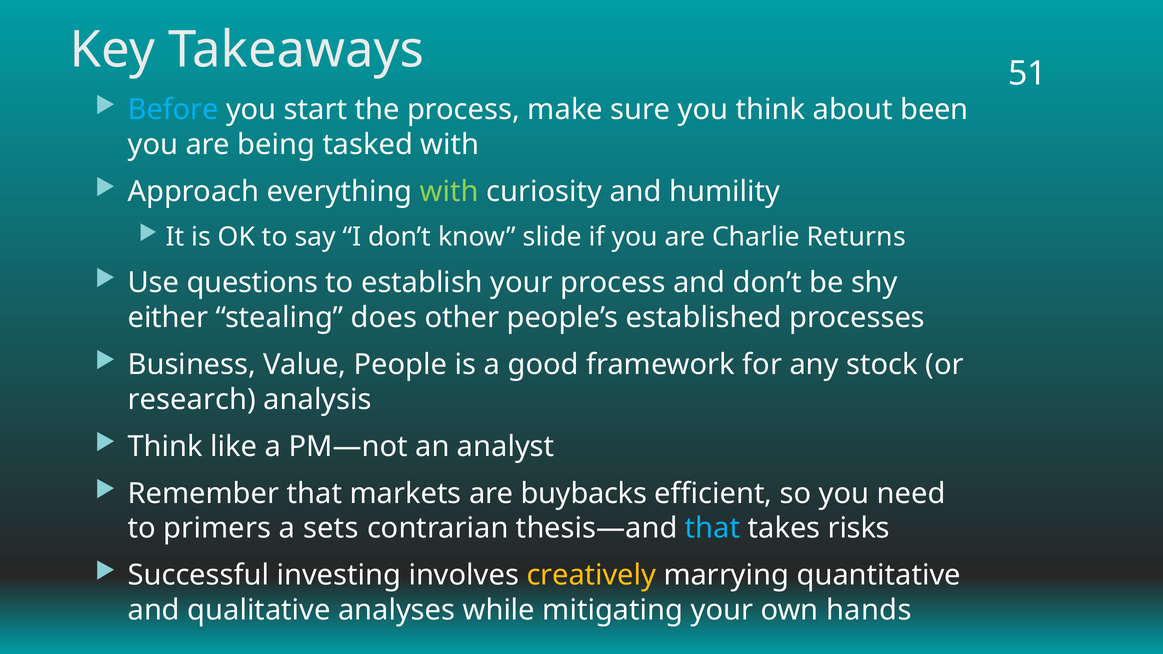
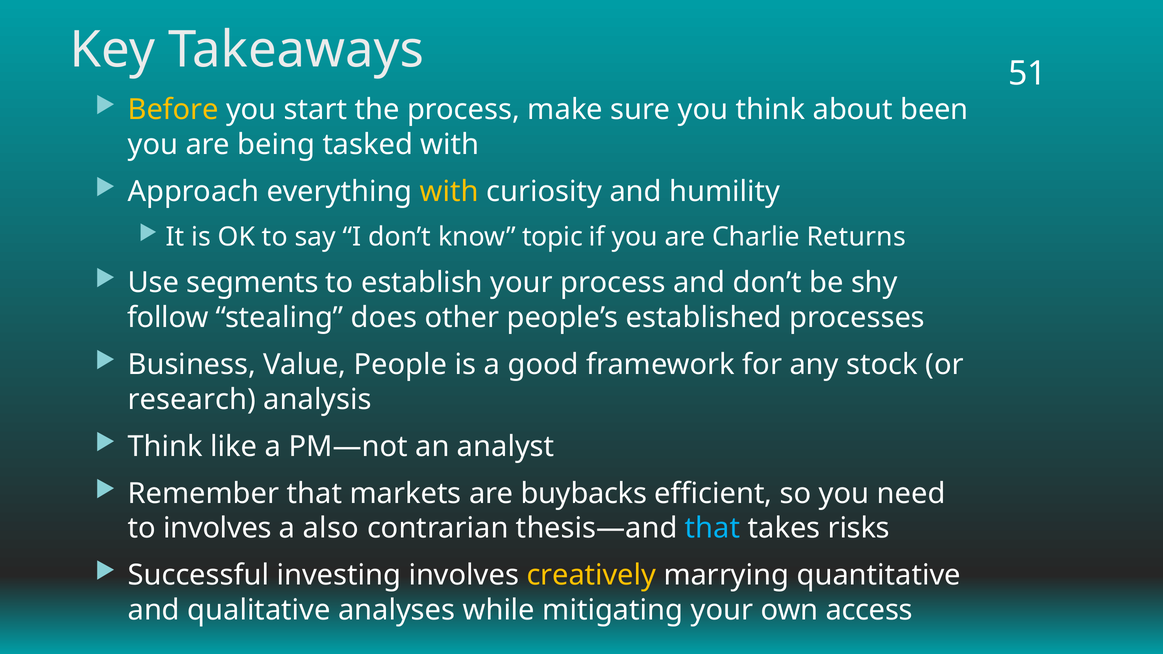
Before colour: light blue -> yellow (173, 110)
with colour: light green -> yellow (449, 192)
slide: slide -> topic (552, 237)
questions: questions -> segments (253, 283)
either: either -> follow (168, 318)
to primers: primers -> involves (217, 529)
sets: sets -> also (331, 529)
hands: hands -> access (869, 610)
